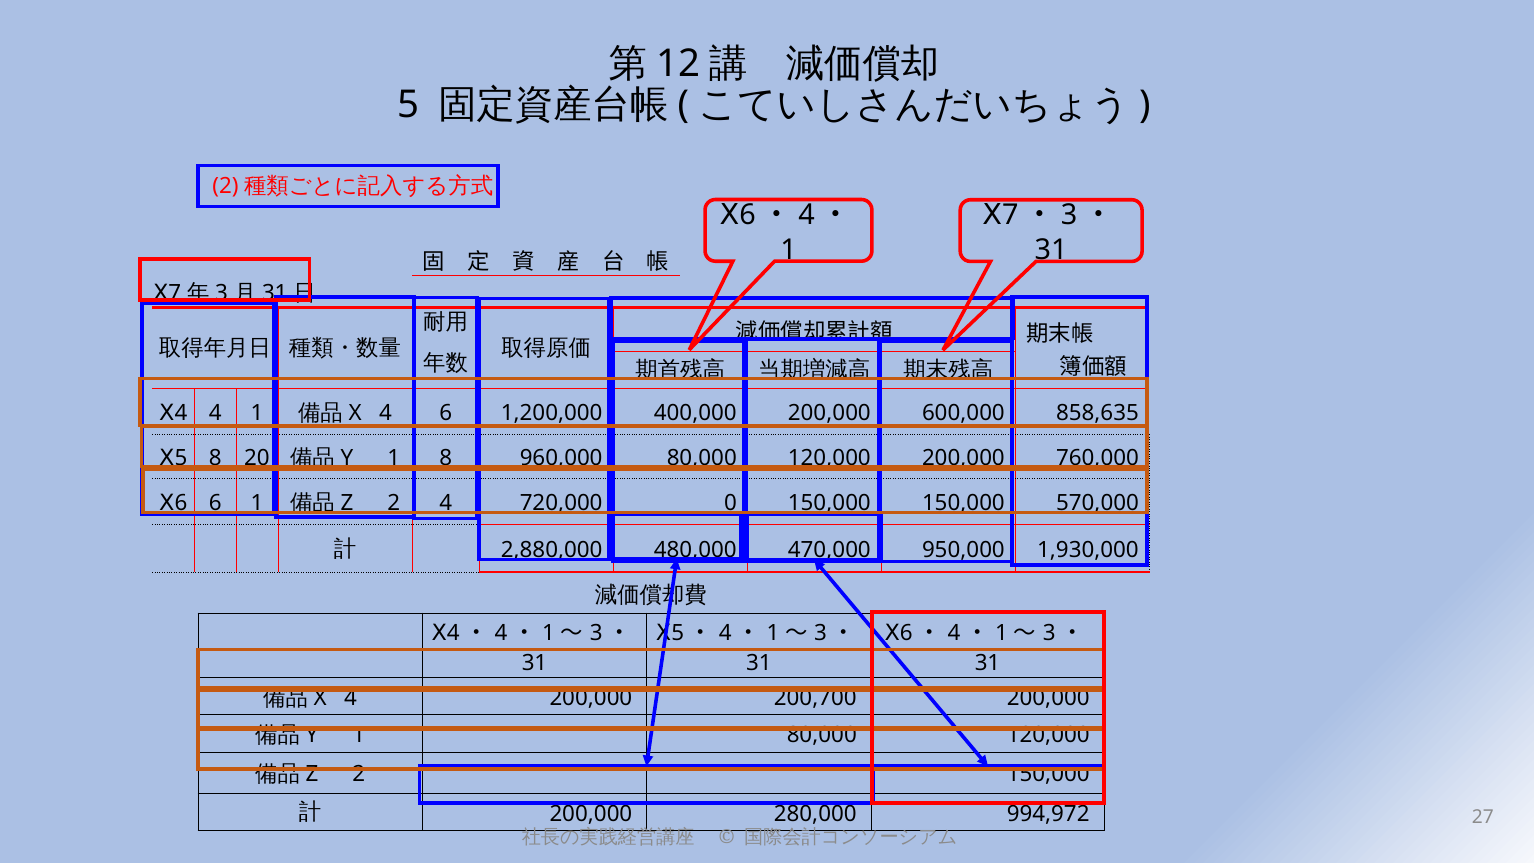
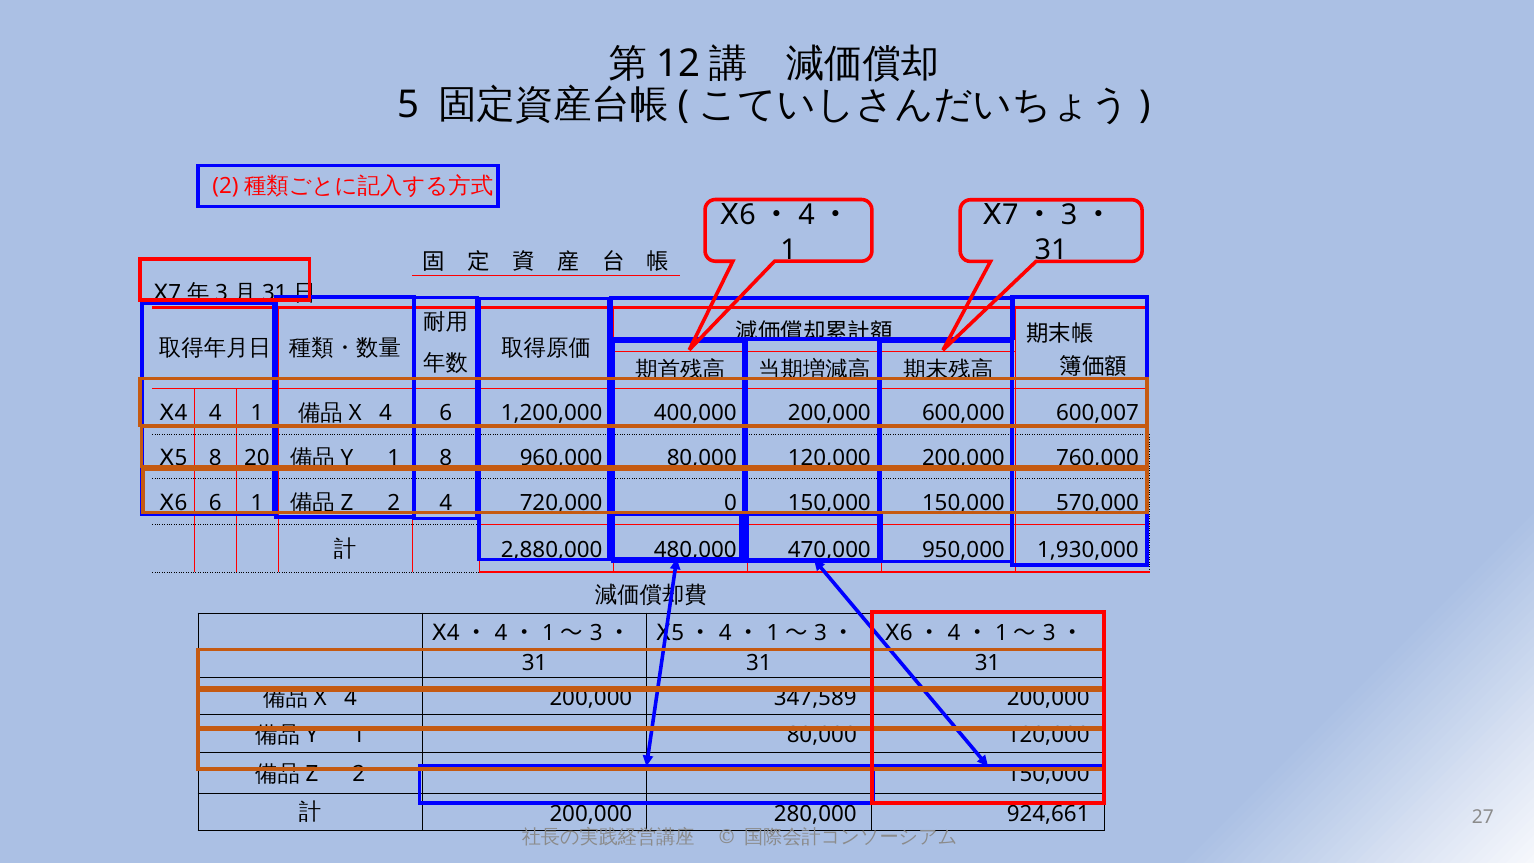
858,635: 858,635 -> 600,007 (1097, 414)
200,700: 200,700 -> 347,589 (815, 698)
994,972: 994,972 -> 924,661 (1048, 814)
